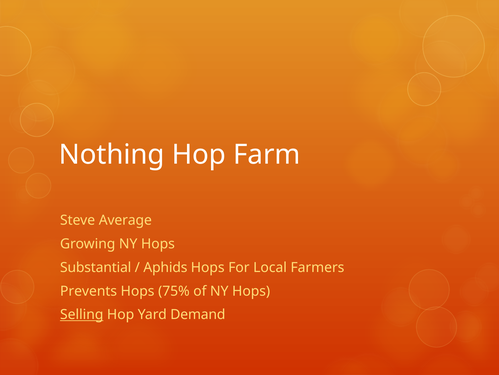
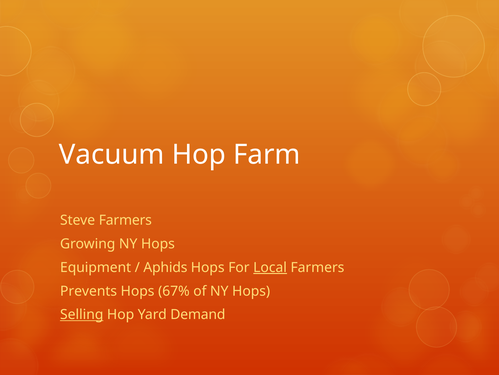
Nothing: Nothing -> Vacuum (112, 155)
Steve Average: Average -> Farmers (125, 220)
Substantial: Substantial -> Equipment (96, 267)
Local underline: none -> present (270, 267)
75%: 75% -> 67% (174, 291)
